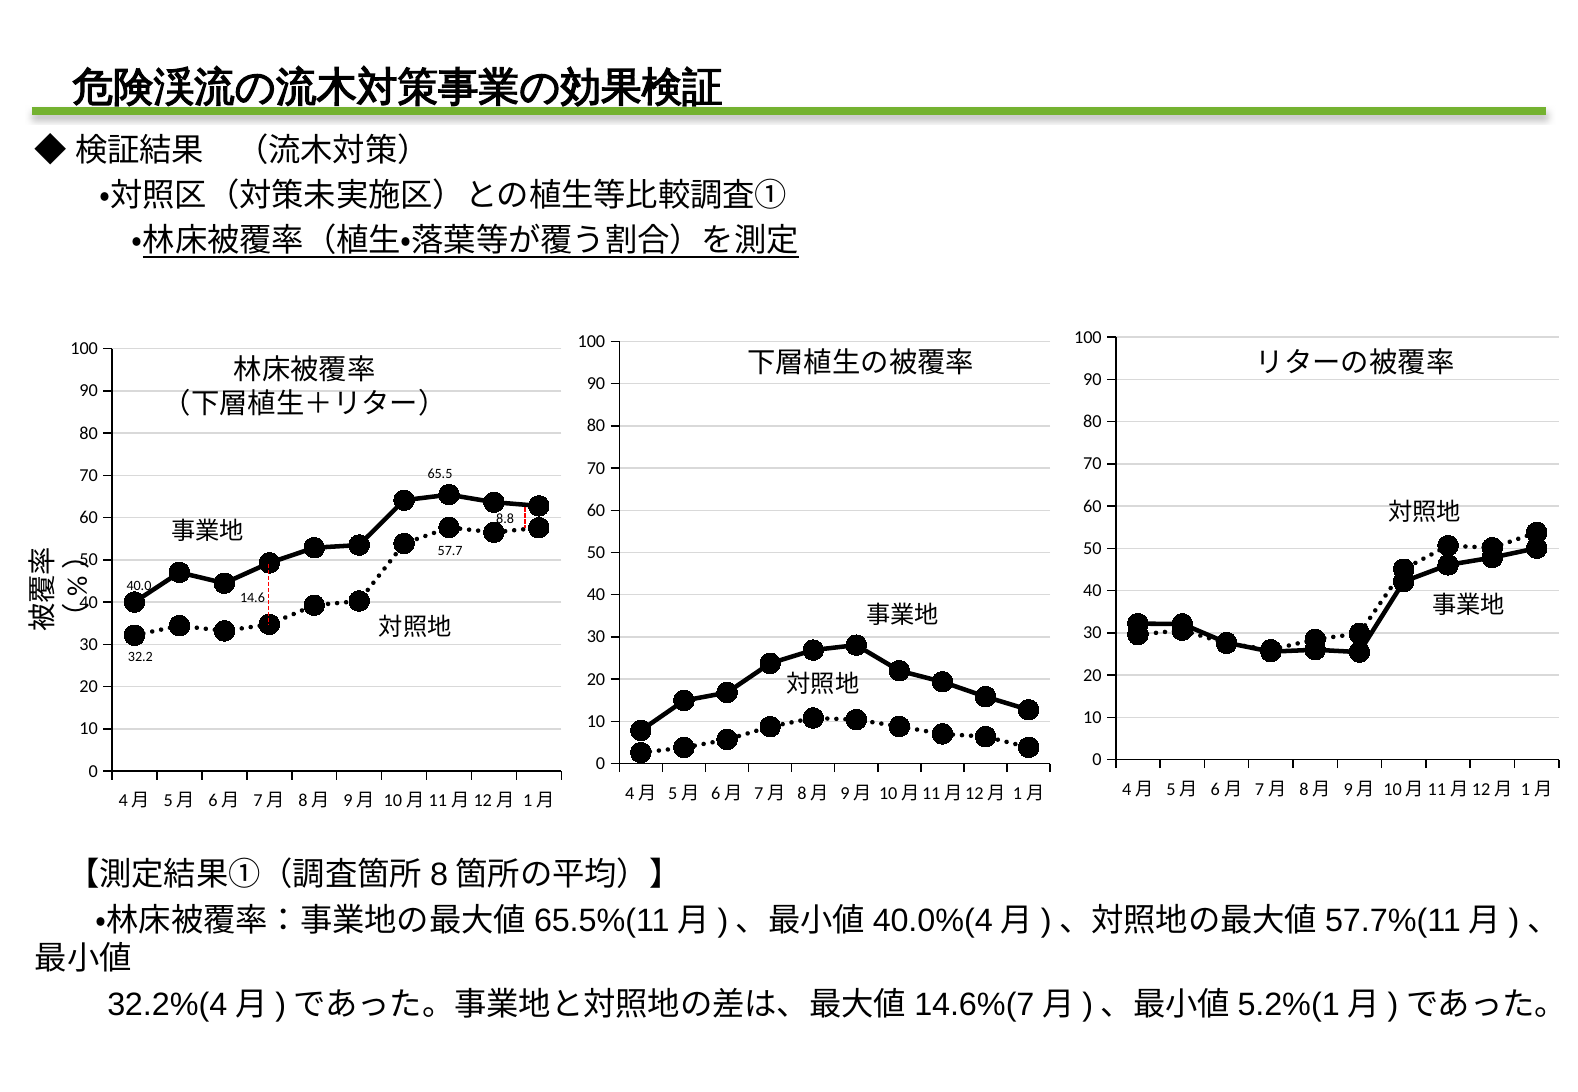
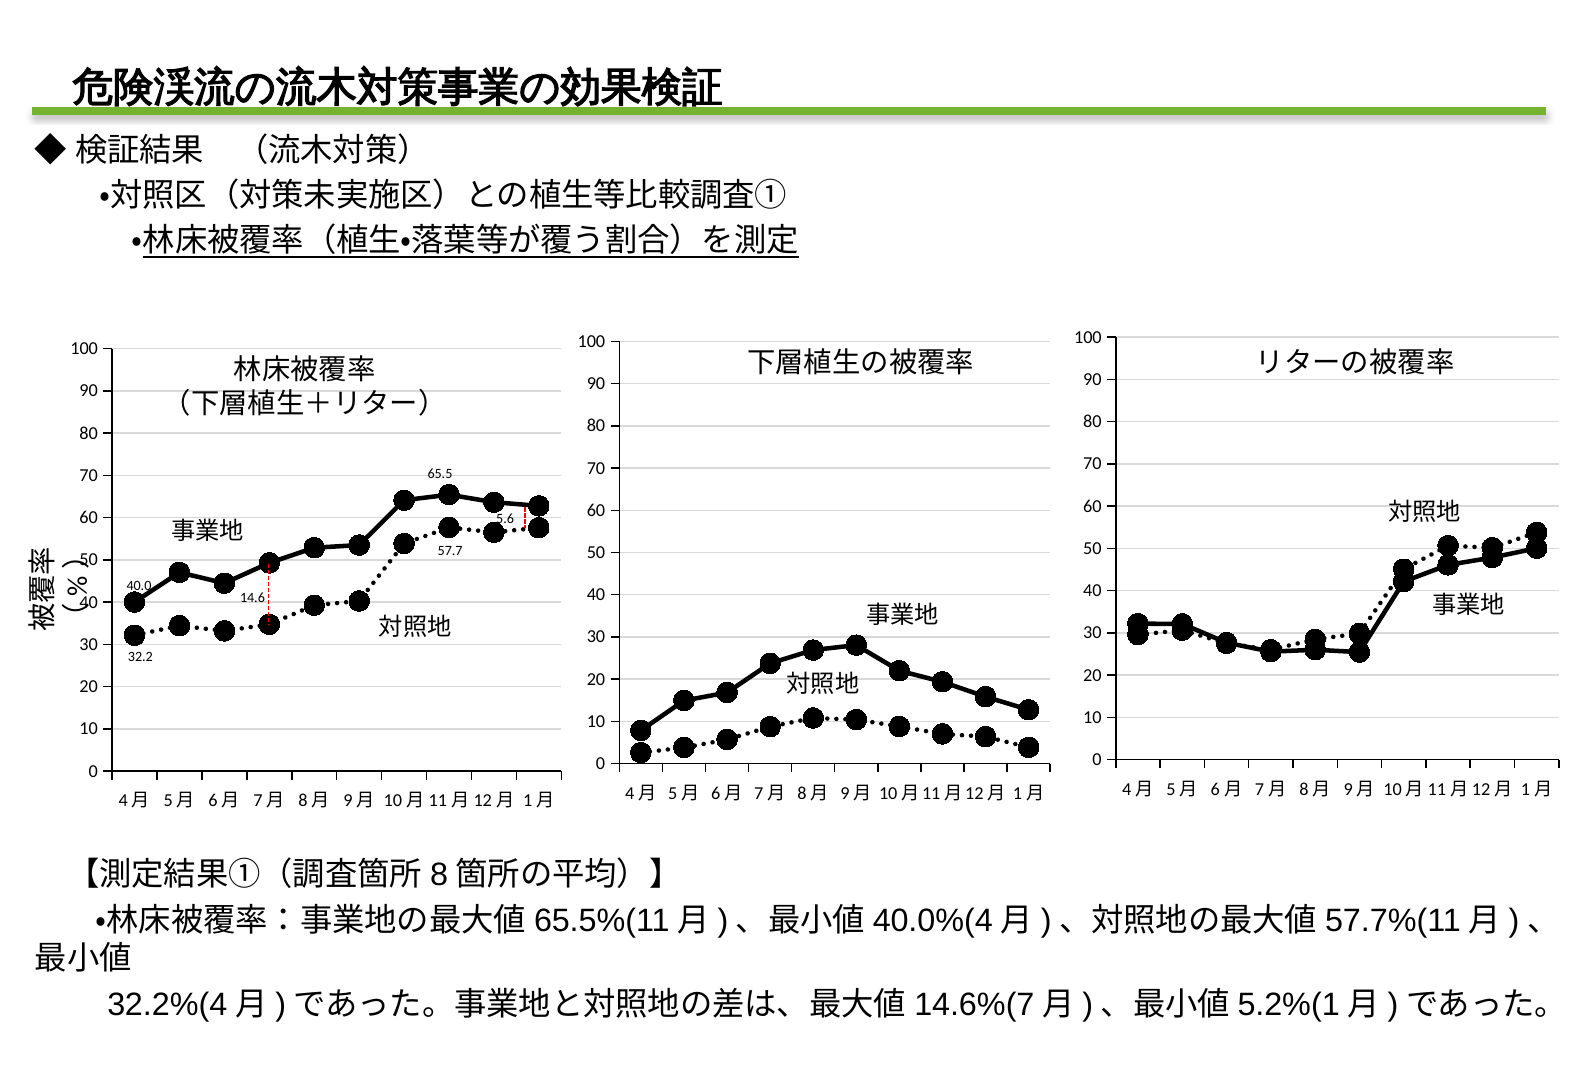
8.8: 8.8 -> 5.6 (505, 519)
